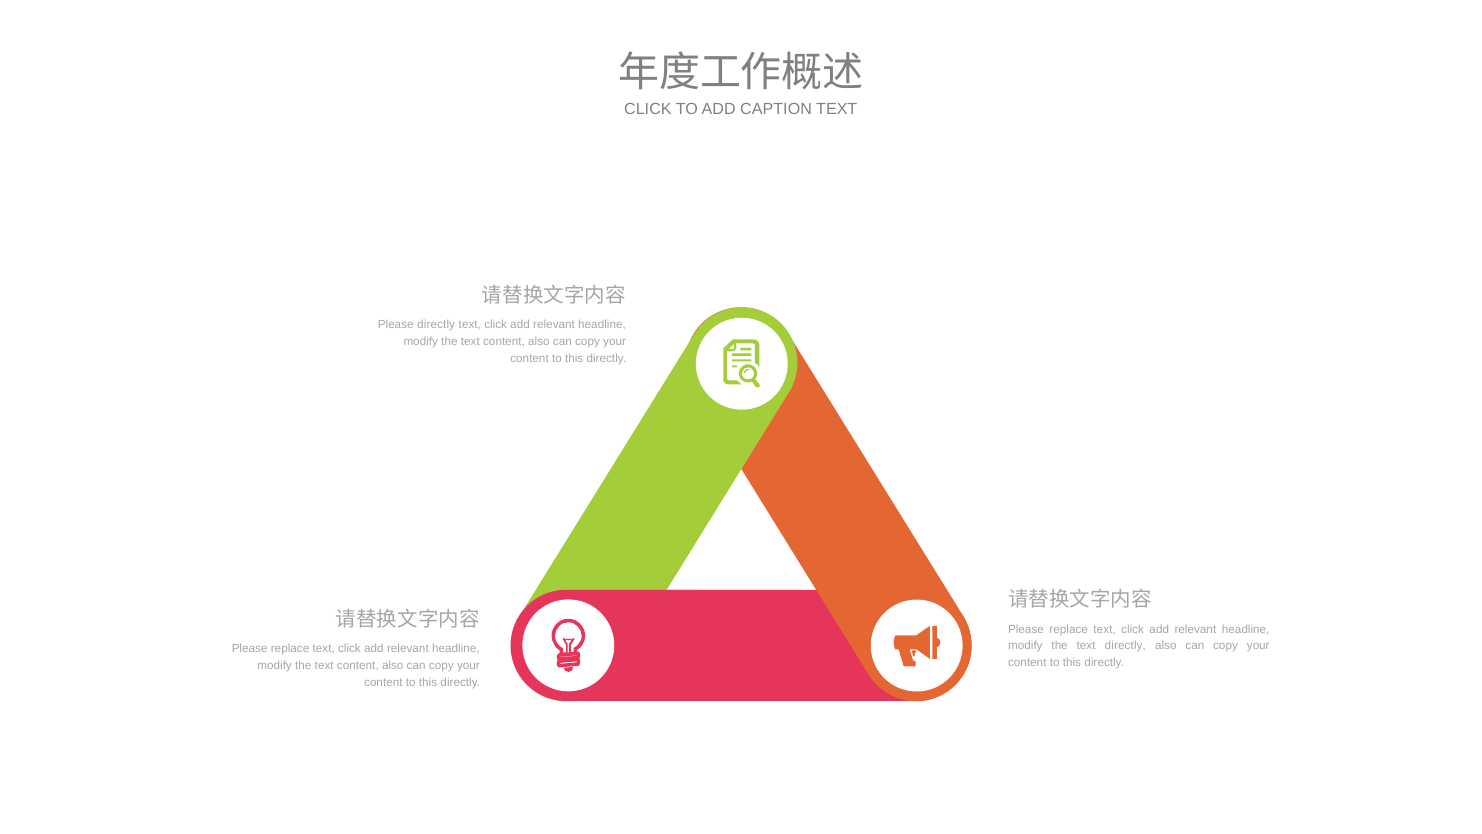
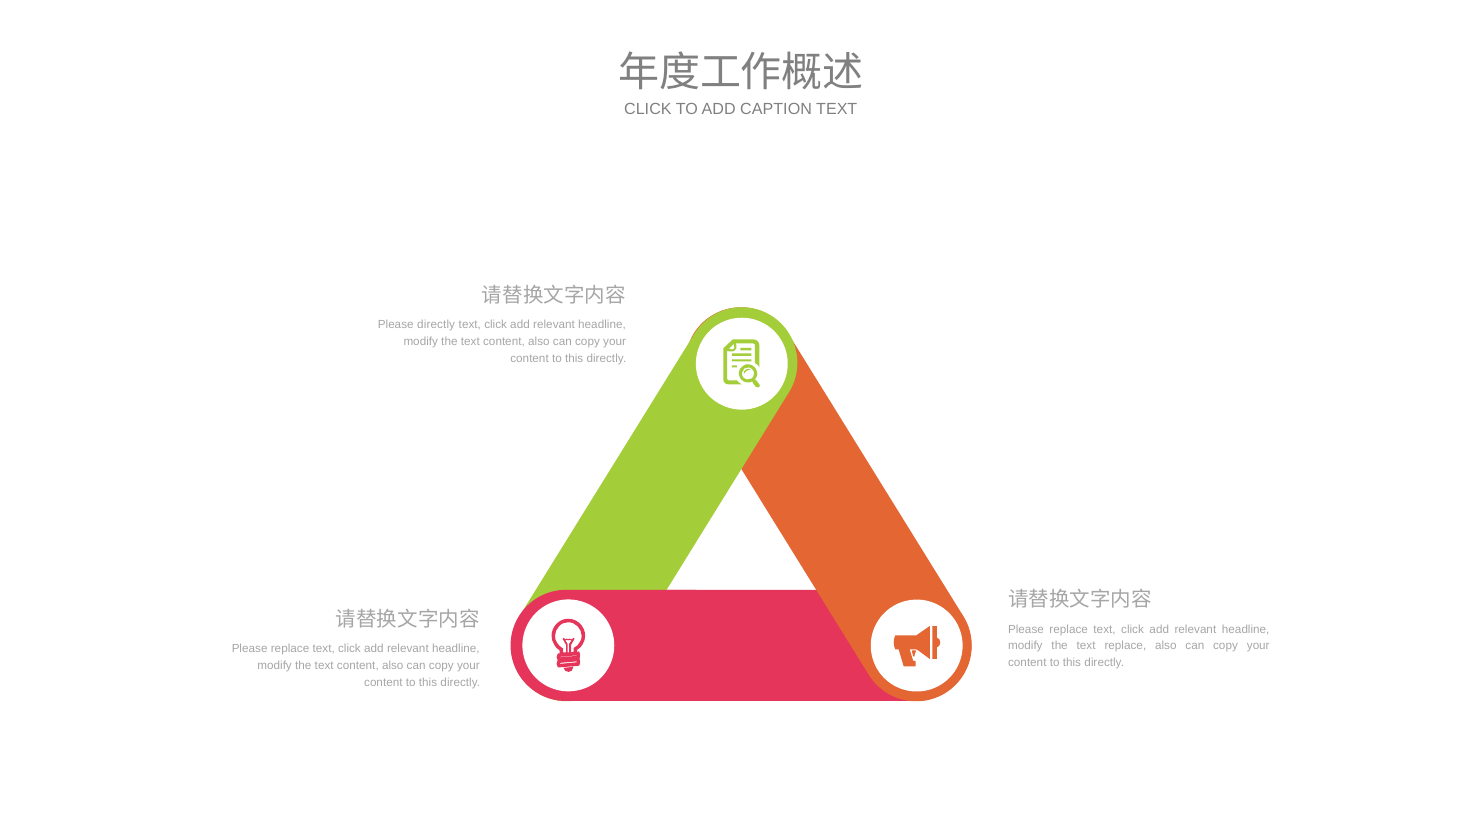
text directly: directly -> replace (1125, 646)
